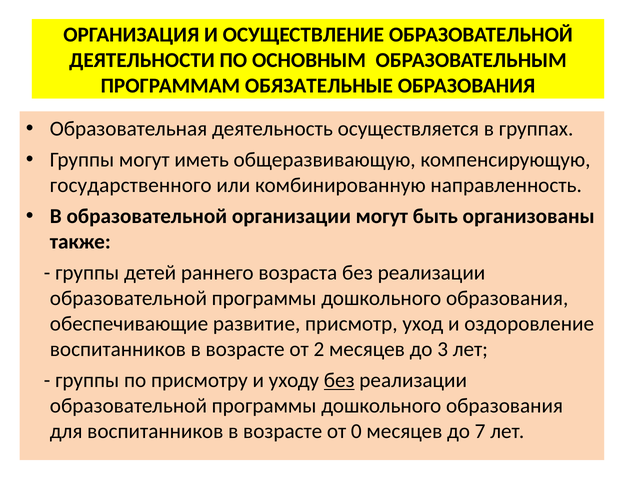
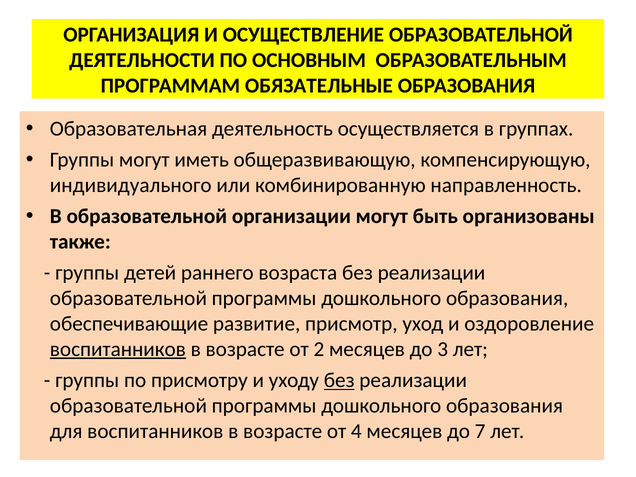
государственного: государственного -> индивидуального (131, 185)
воспитанников underline: none -> present (118, 349)
0: 0 -> 4 (356, 431)
